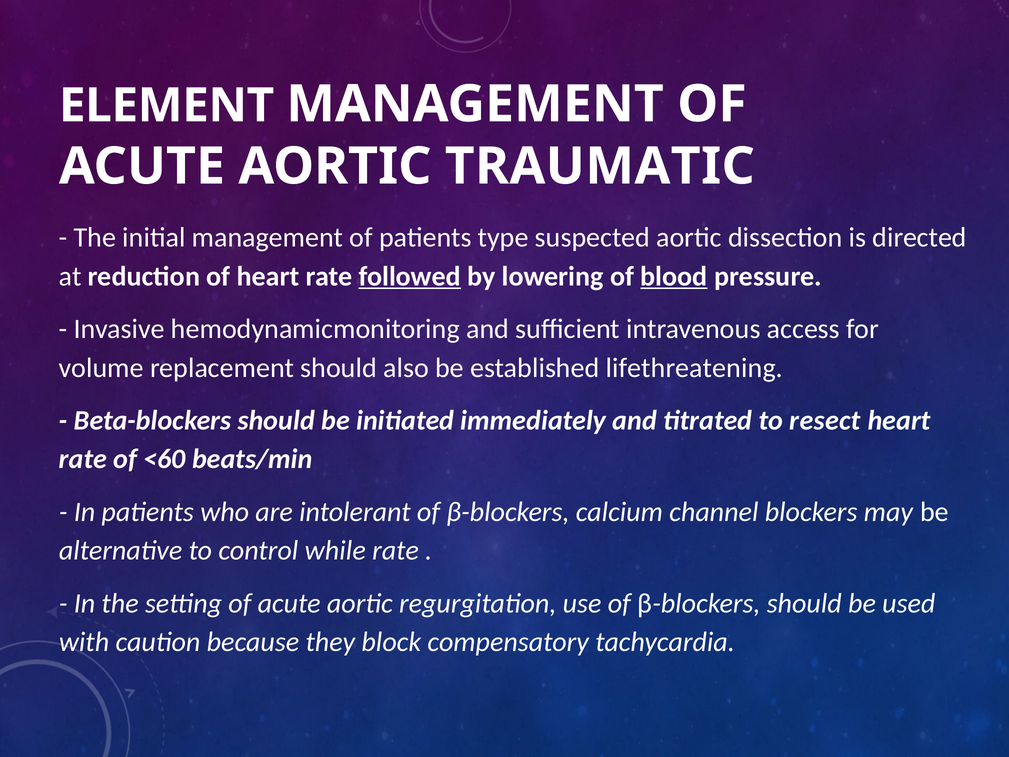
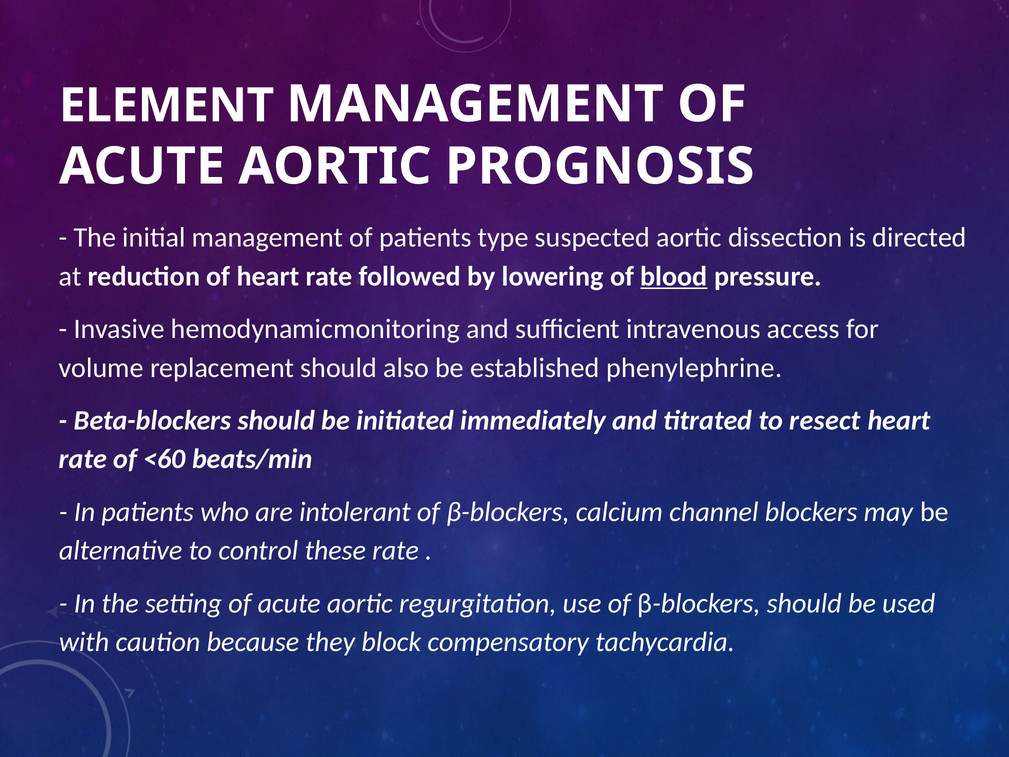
TRAUMATIC: TRAUMATIC -> PROGNOSIS (600, 166)
followed underline: present -> none (410, 276)
lifethreatening: lifethreatening -> phenylephrine (694, 368)
while: while -> these (335, 550)
